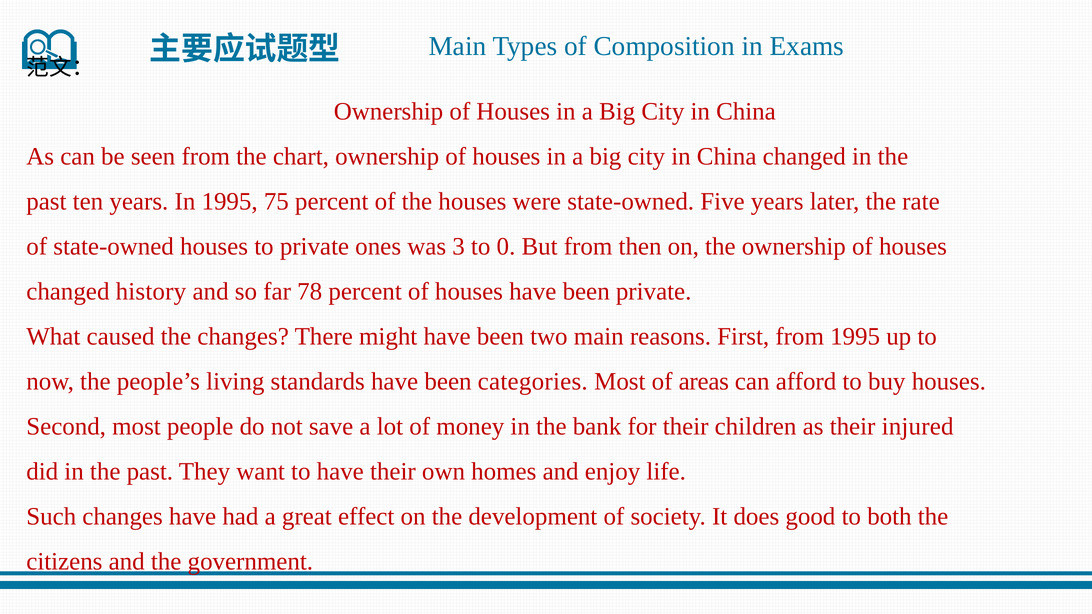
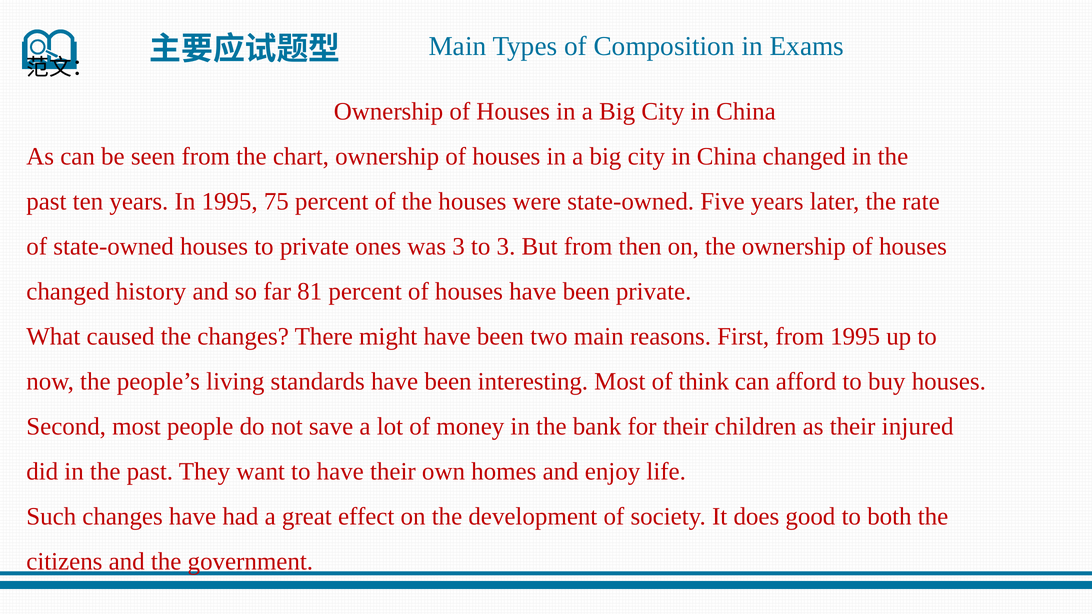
to 0: 0 -> 3 (506, 247)
78: 78 -> 81 (310, 292)
categories: categories -> interesting (533, 382)
areas: areas -> think (704, 382)
